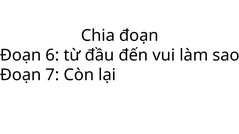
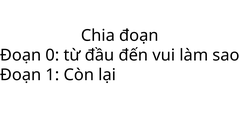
6: 6 -> 0 (52, 55)
7: 7 -> 1 (52, 75)
